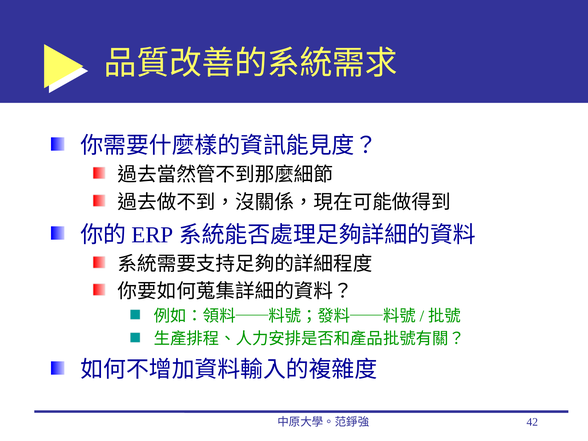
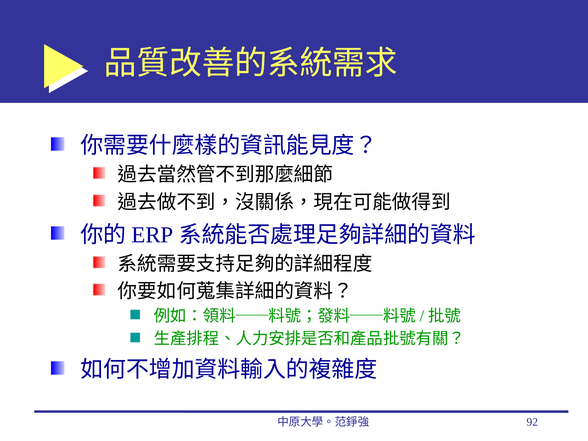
42: 42 -> 92 (532, 422)
